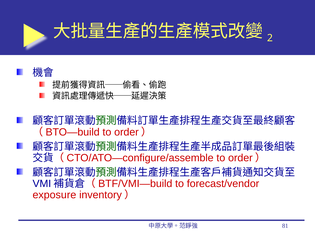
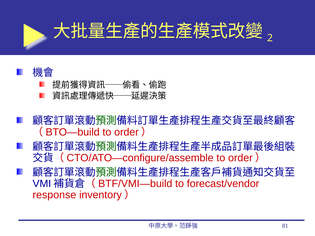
exposure: exposure -> response (54, 195)
